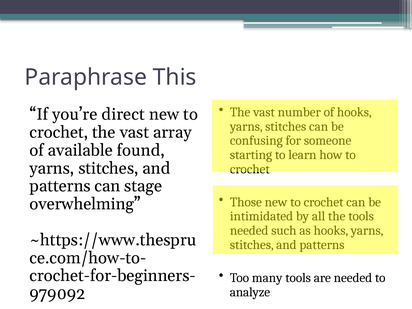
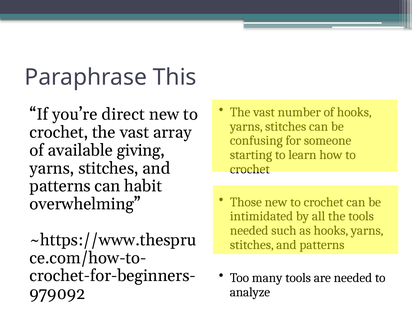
found: found -> giving (141, 150)
stage: stage -> habit (143, 186)
